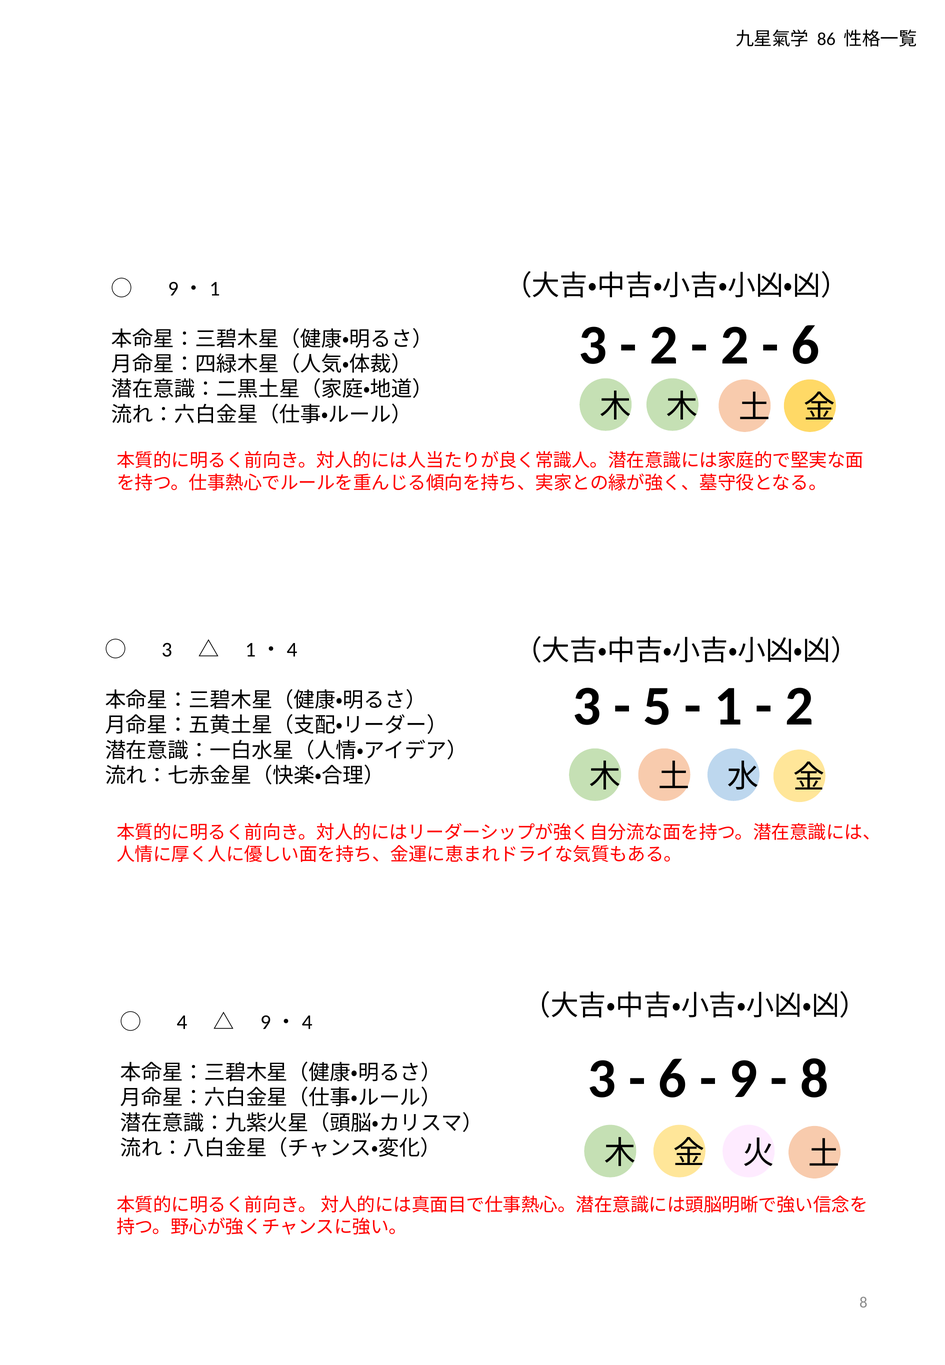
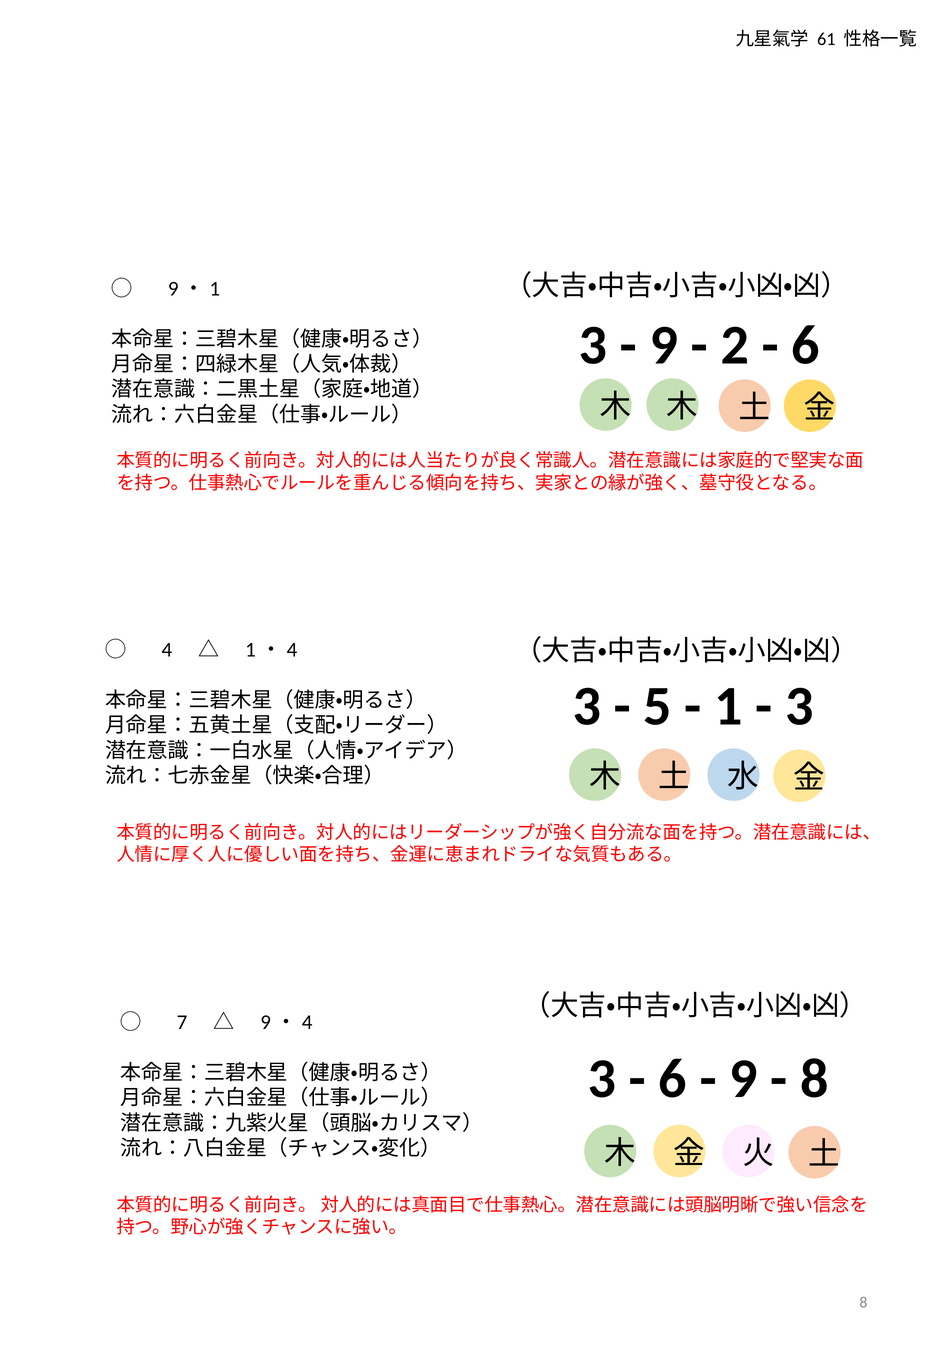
86: 86 -> 61 (826, 39)
2: 2 -> 9 (664, 345)
3: 3 -> 4 (167, 650)
2: 2 -> 3 (799, 706)
4: 4 -> 7 (182, 1022)
